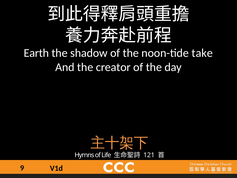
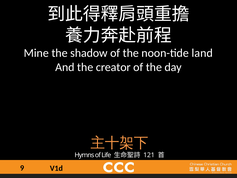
Earth: Earth -> Mine (36, 53)
take: take -> land (202, 53)
